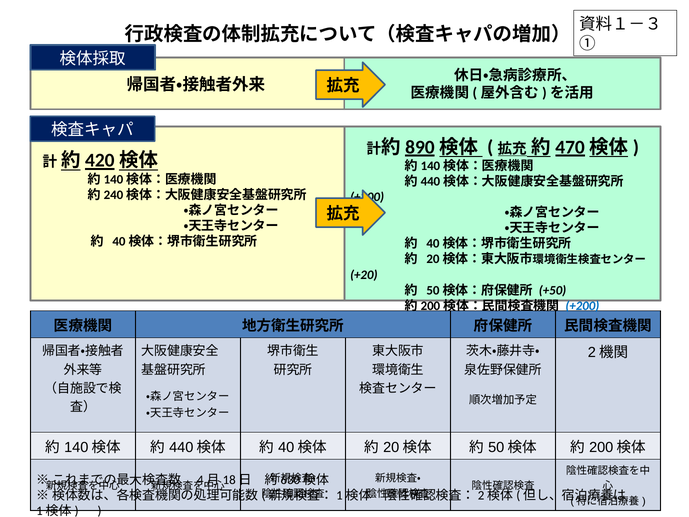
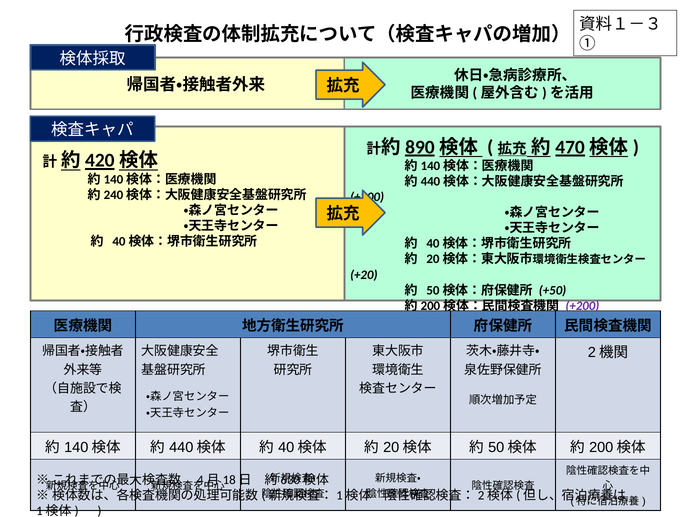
+200 colour: blue -> purple (582, 306)
